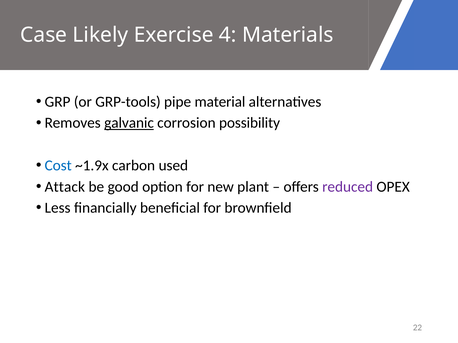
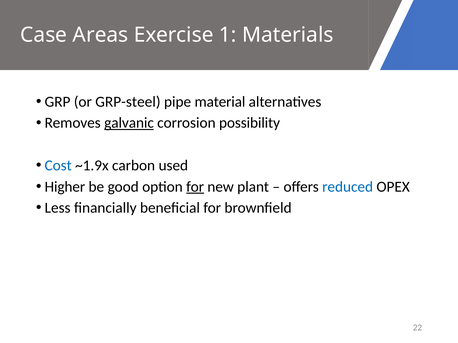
Likely: Likely -> Areas (100, 35)
4: 4 -> 1 (228, 35)
GRP-tools: GRP-tools -> GRP-steel (128, 102)
Attack: Attack -> Higher (65, 187)
for underline: none -> present (195, 187)
reduced colour: purple -> blue (348, 187)
